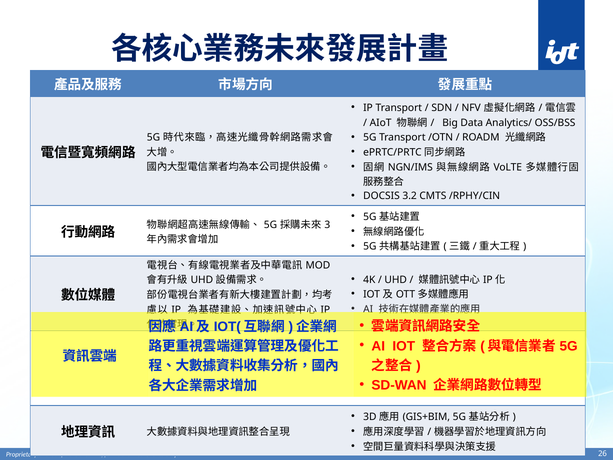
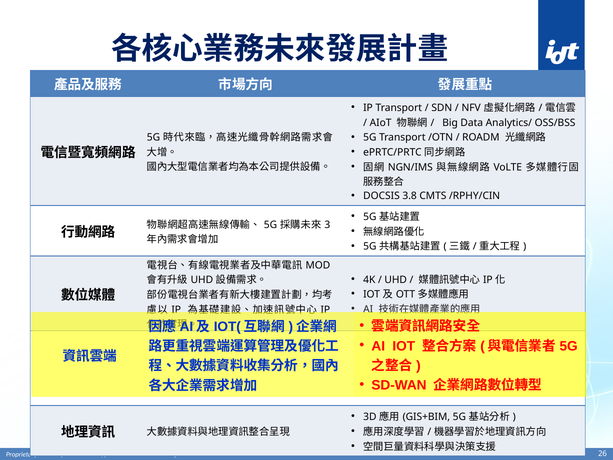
3.2: 3.2 -> 3.8 (410, 196)
